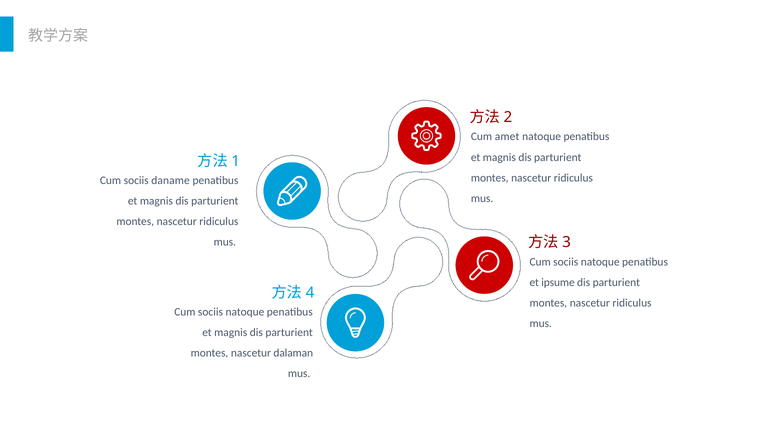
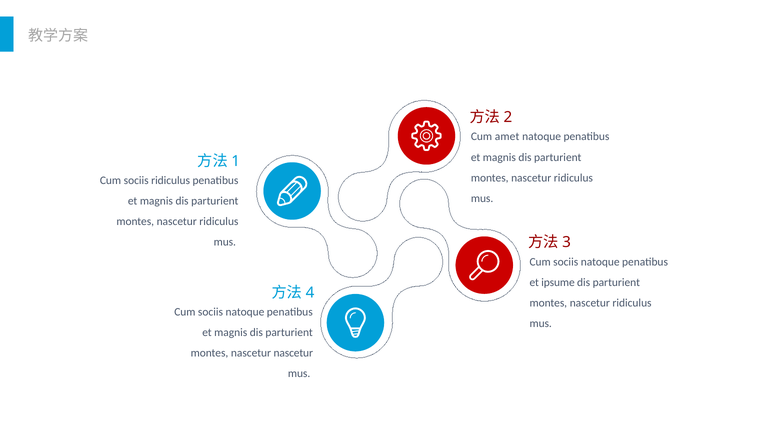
sociis daname: daname -> ridiculus (171, 180)
nascetur dalaman: dalaman -> nascetur (293, 353)
